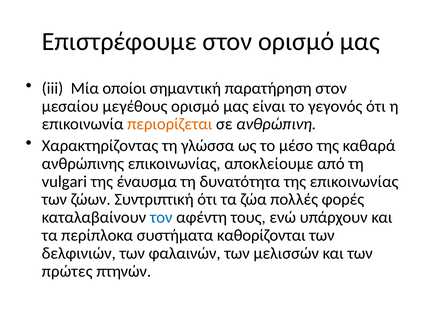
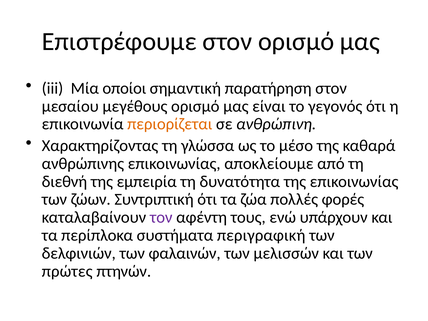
vulgari: vulgari -> διεθνή (64, 182)
έναυσμα: έναυσμα -> εμπειρία (147, 182)
τον colour: blue -> purple (161, 217)
καθορίζονται: καθορίζονται -> περιγραφική (261, 235)
